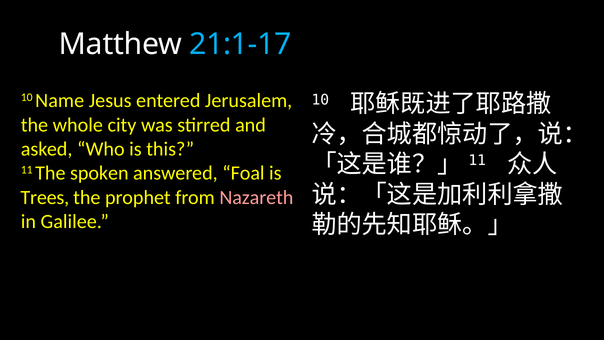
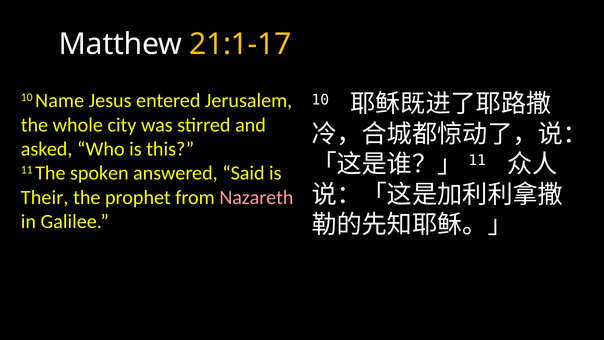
21:1-17 colour: light blue -> yellow (240, 44)
Foal: Foal -> Said (243, 173)
Trees: Trees -> Their (45, 197)
